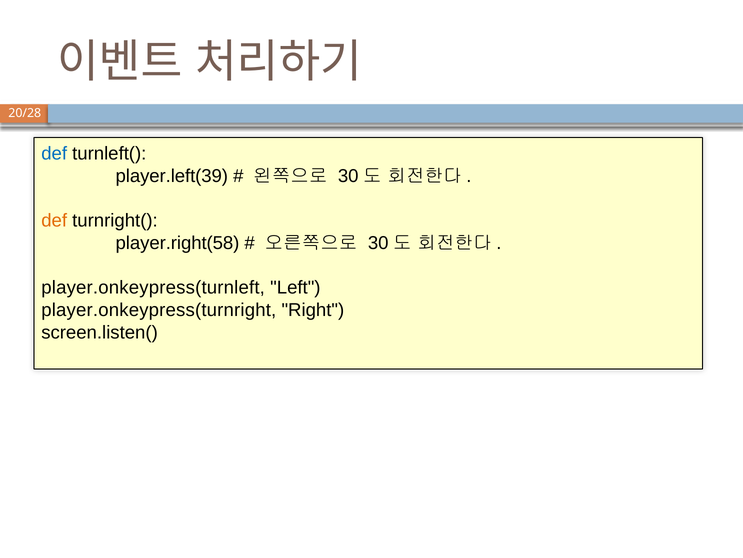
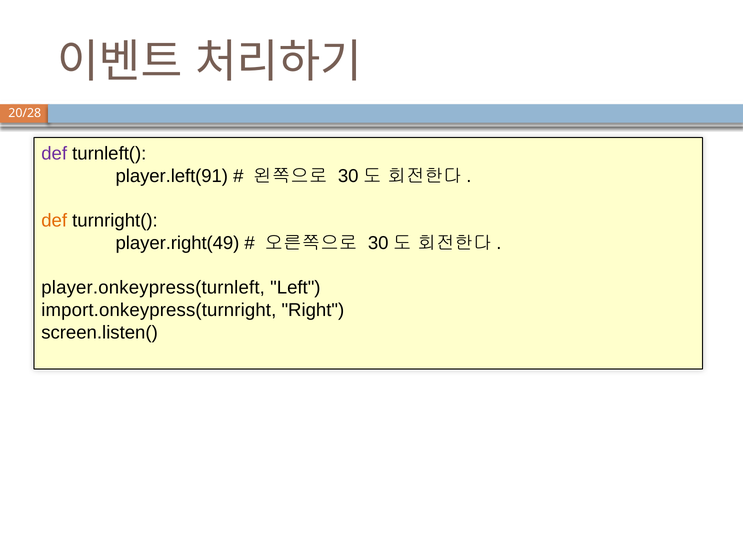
def colour: blue -> purple (54, 154)
player.left(39: player.left(39 -> player.left(91 (172, 176)
player.right(58: player.right(58 -> player.right(49 (178, 243)
player.onkeypress(turnright: player.onkeypress(turnright -> import.onkeypress(turnright (159, 310)
